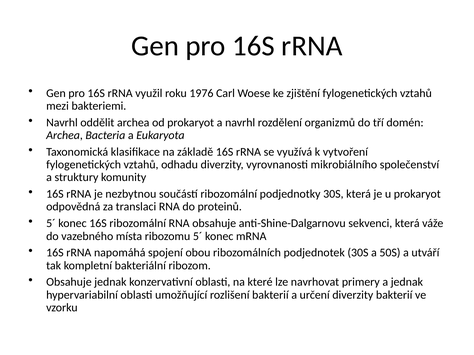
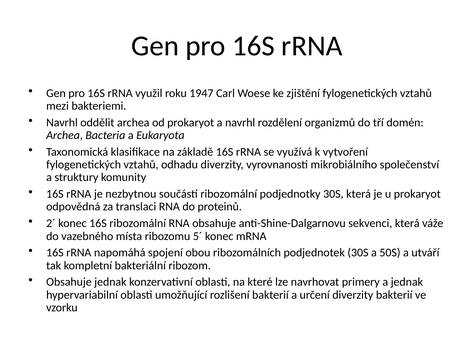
1976: 1976 -> 1947 (201, 93)
5´: 5´ -> 2´ (51, 224)
